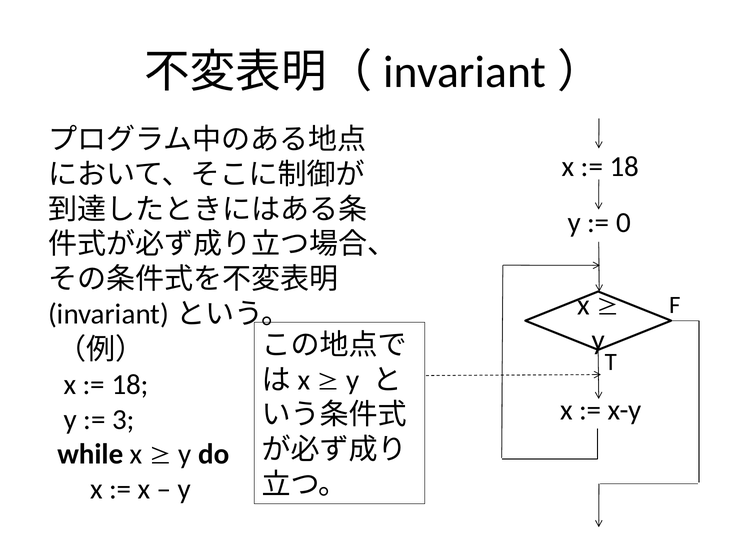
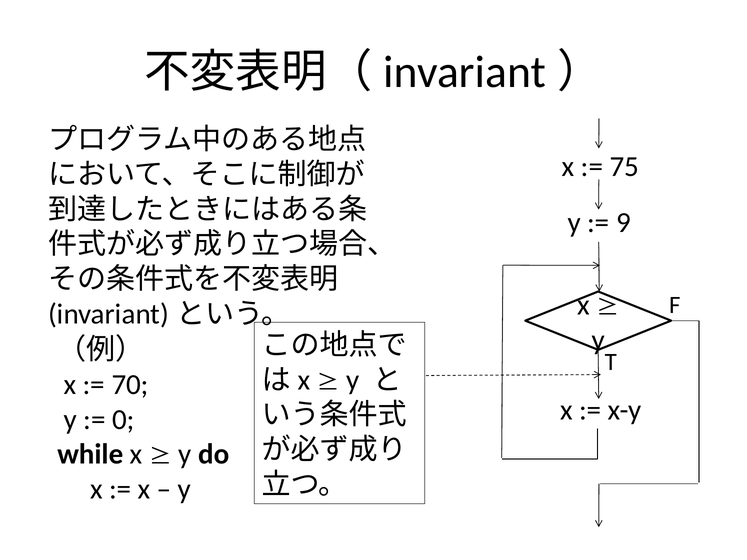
18: 18 -> 75 (624, 167)
0: 0 -> 9 (623, 223)
18: 18 -> 70 (130, 385)
3: 3 -> 0 (123, 420)
